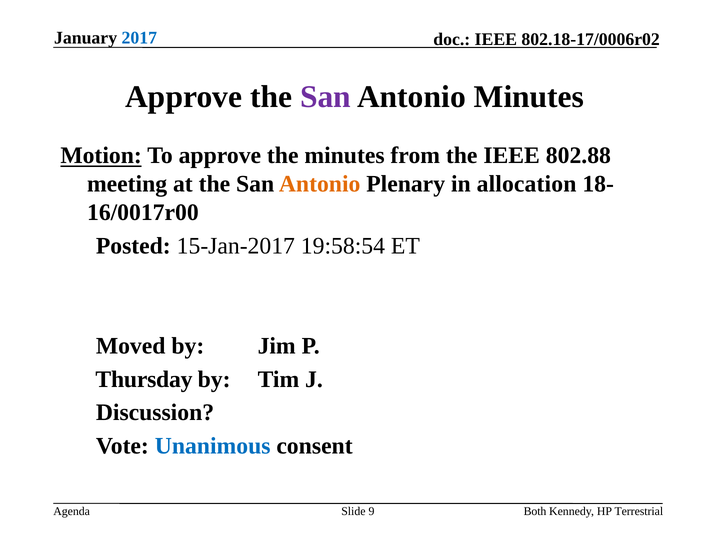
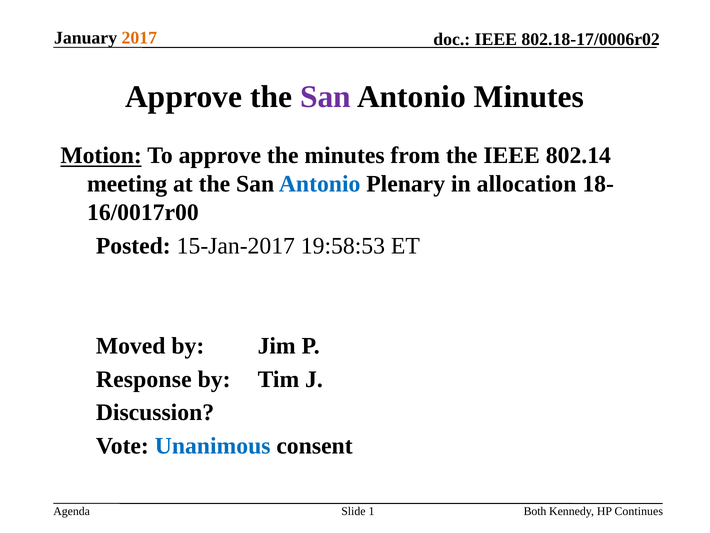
2017 colour: blue -> orange (139, 38)
802.88: 802.88 -> 802.14 (578, 156)
Antonio colour: orange -> blue (320, 184)
19:58:54: 19:58:54 -> 19:58:53 (343, 246)
Thursday: Thursday -> Response (144, 379)
9: 9 -> 1 (371, 511)
Terrestrial: Terrestrial -> Continues (639, 511)
